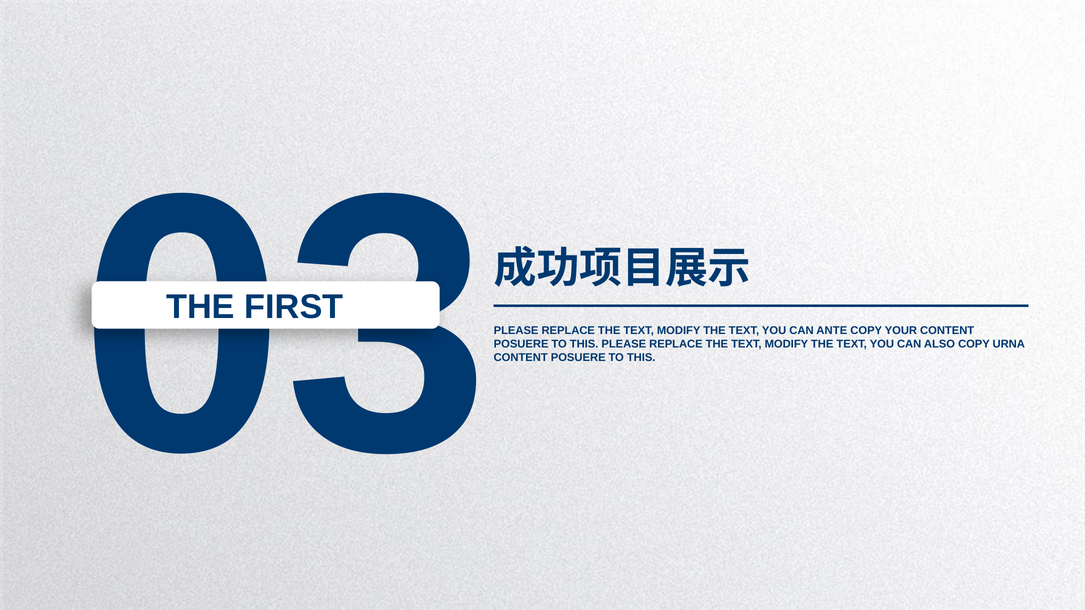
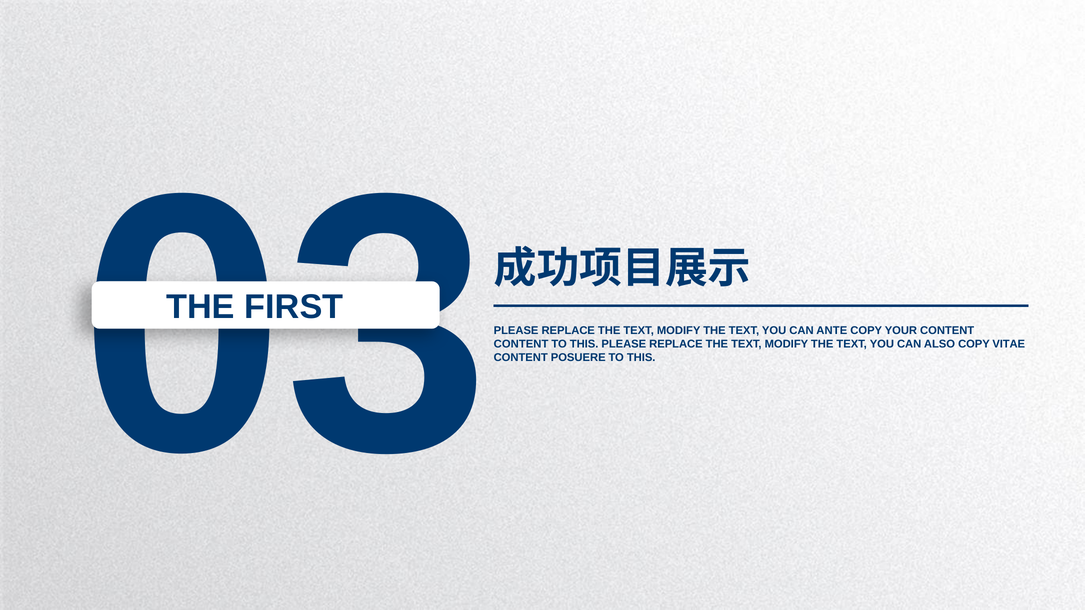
POSUERE: POSUERE -> CONTENT (521, 344)
URNA: URNA -> VITAE (1009, 344)
